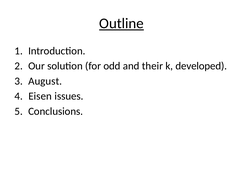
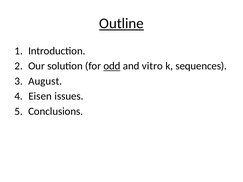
odd underline: none -> present (112, 66)
their: their -> vitro (152, 66)
developed: developed -> sequences (201, 66)
